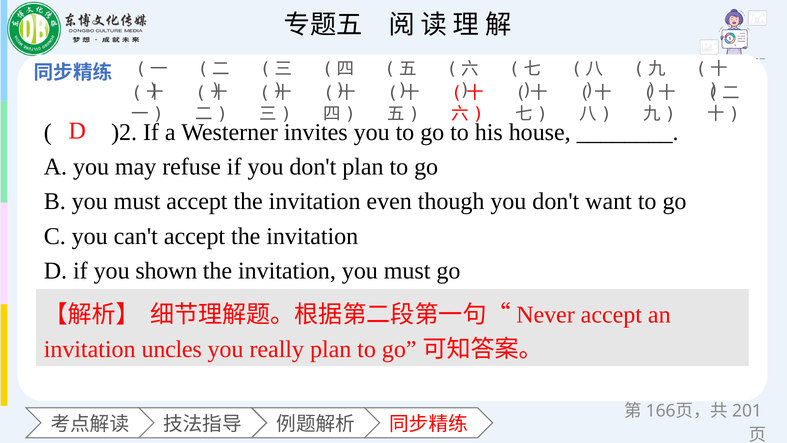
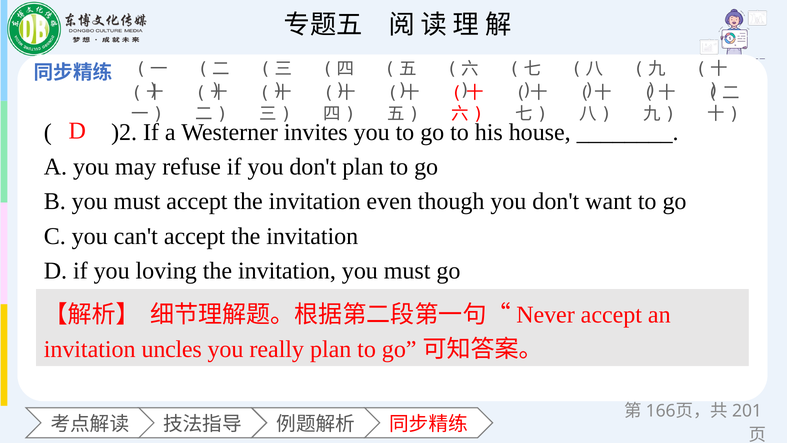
shown: shown -> loving (166, 271)
